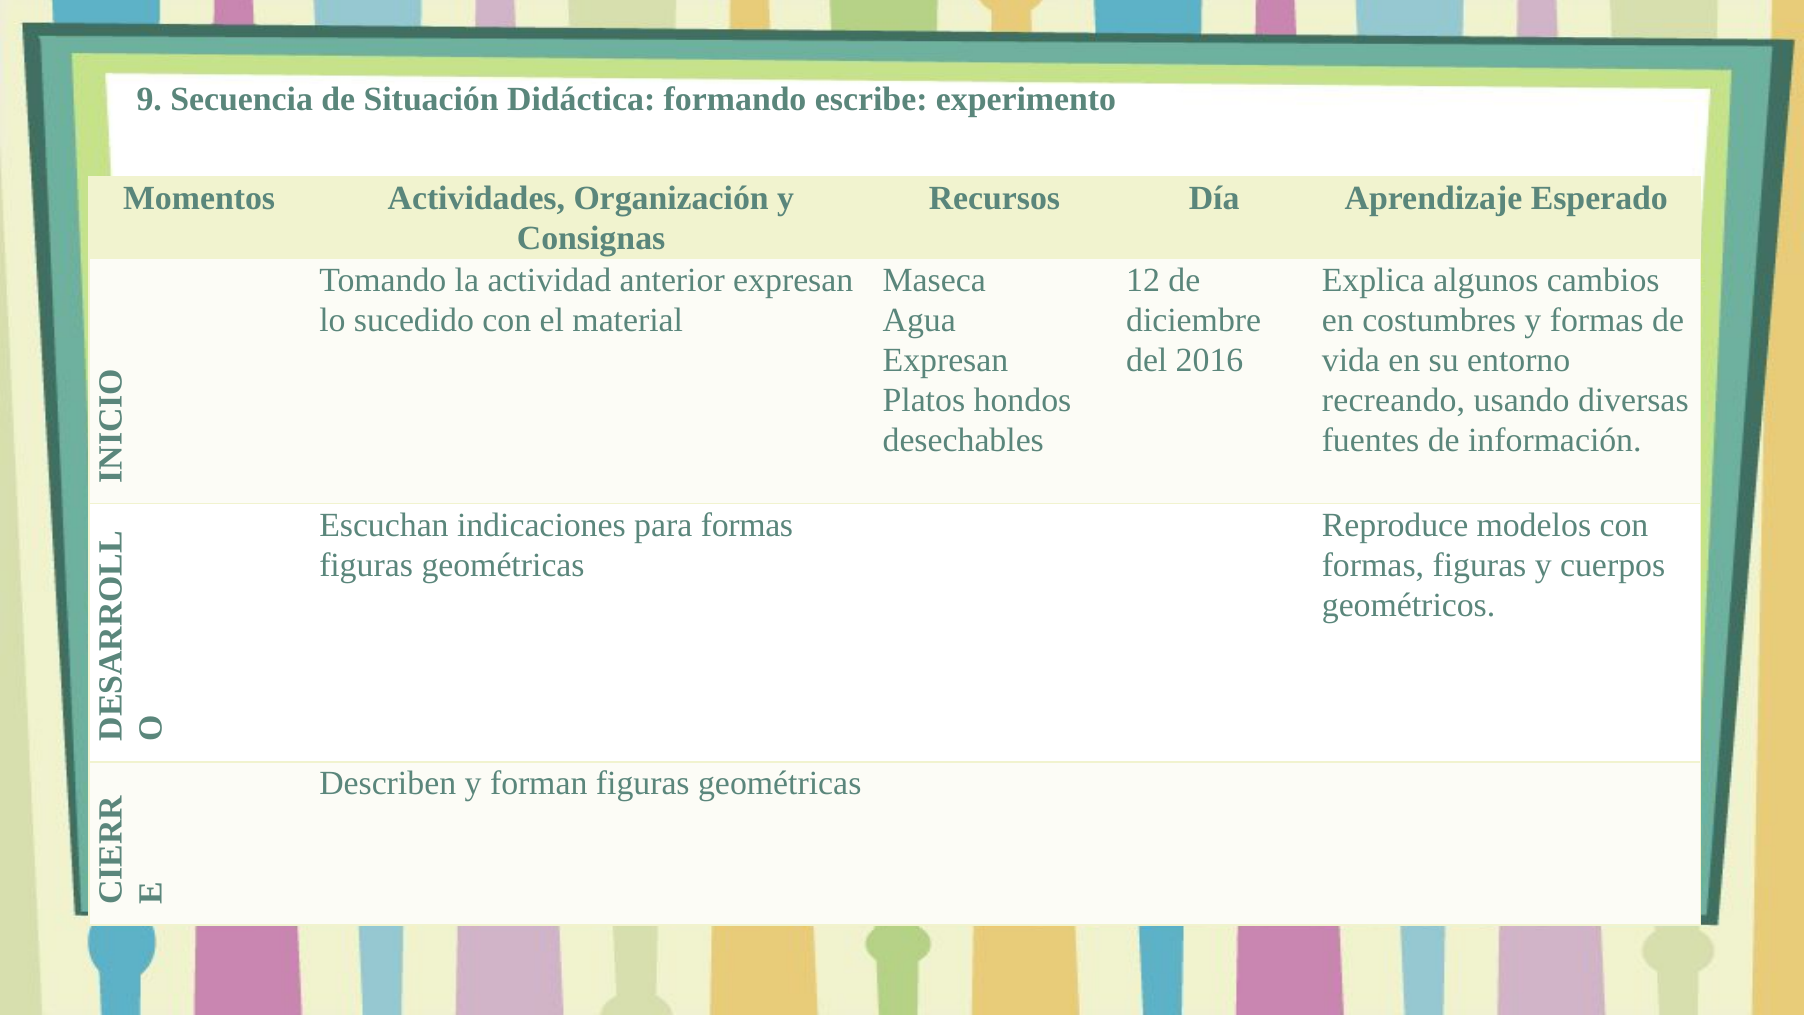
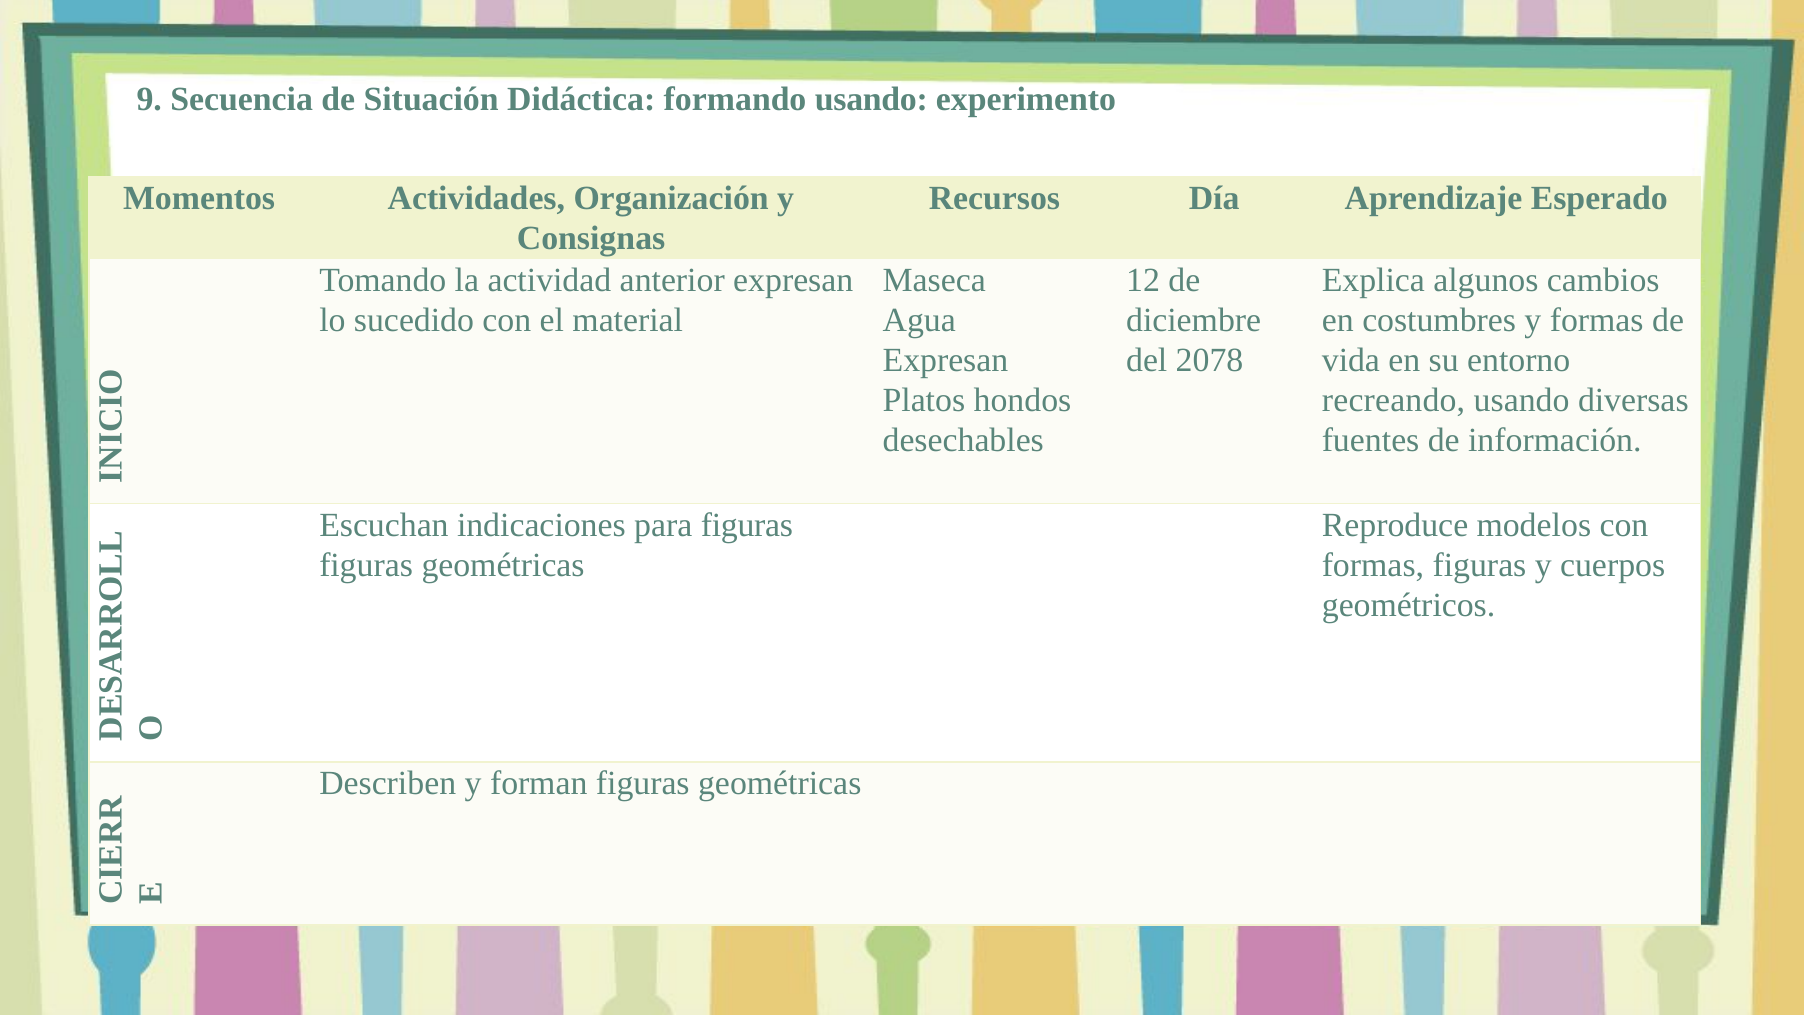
formando escribe: escribe -> usando (871, 99)
2016: 2016 -> 2078 (1210, 360)
para formas: formas -> figuras (747, 525)
